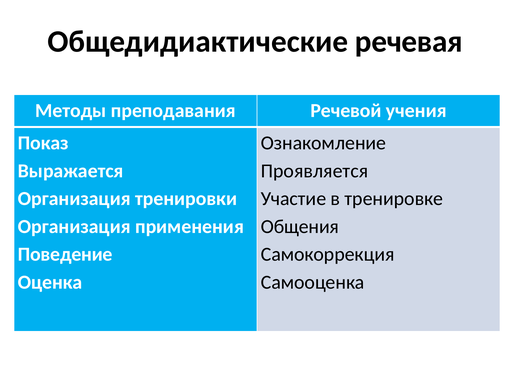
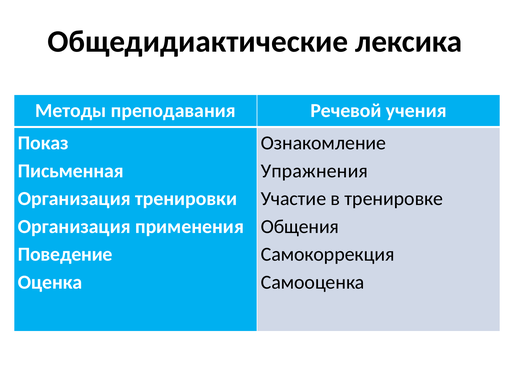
речевая: речевая -> лексика (409, 42)
Выражается: Выражается -> Письменная (71, 171)
Проявляется: Проявляется -> Упражнения (314, 171)
